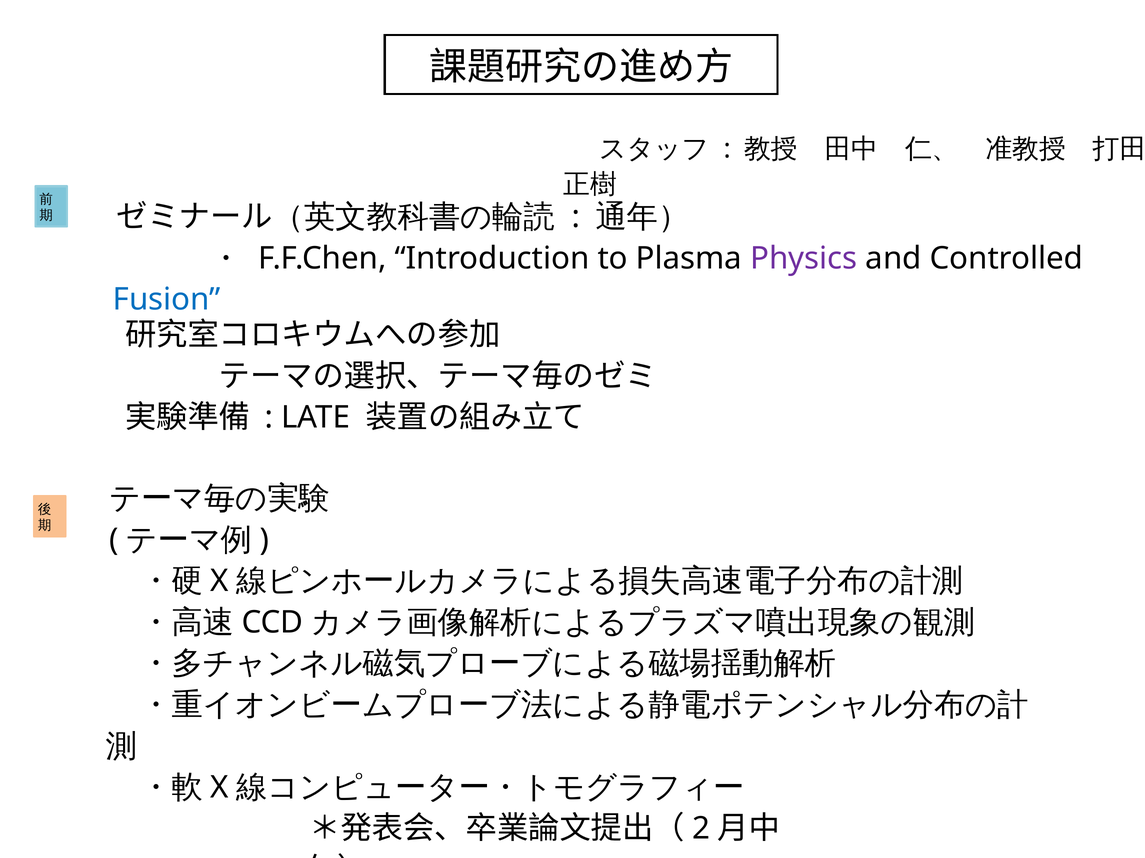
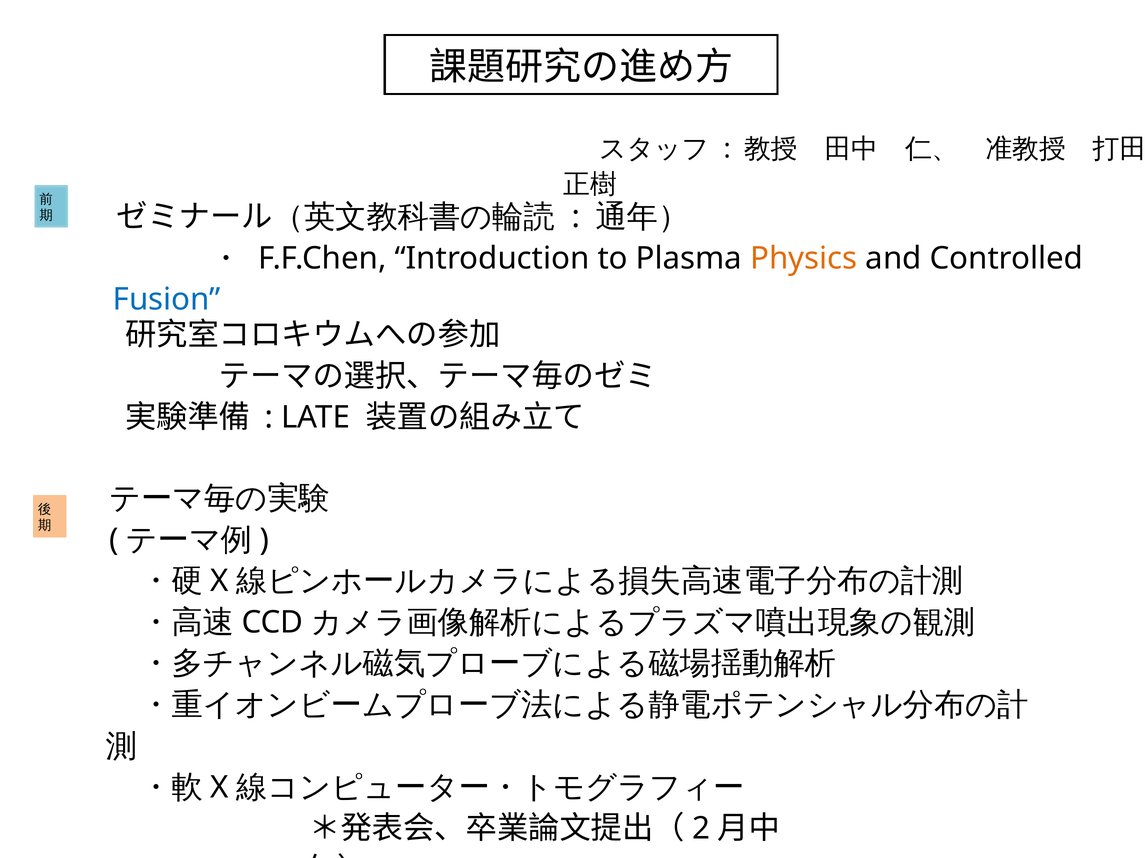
Physics colour: purple -> orange (804, 258)
